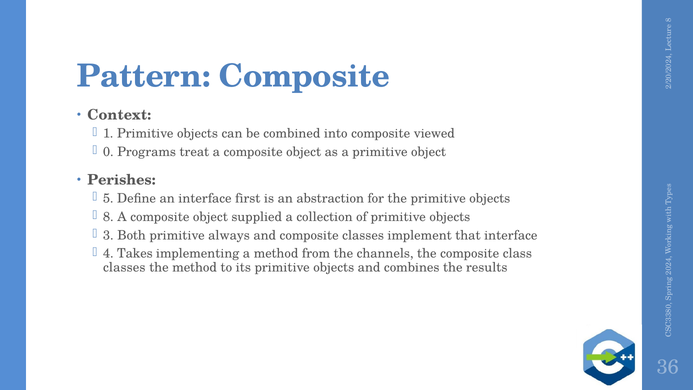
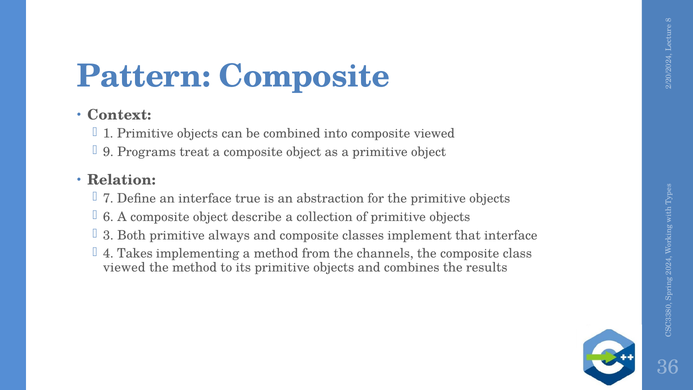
0: 0 -> 9 (108, 152)
Perishes: Perishes -> Relation (121, 180)
5: 5 -> 7 (108, 198)
first: first -> true (248, 198)
8: 8 -> 6 (108, 217)
supplied: supplied -> describe (257, 217)
classes: classes -> viewed (124, 268)
